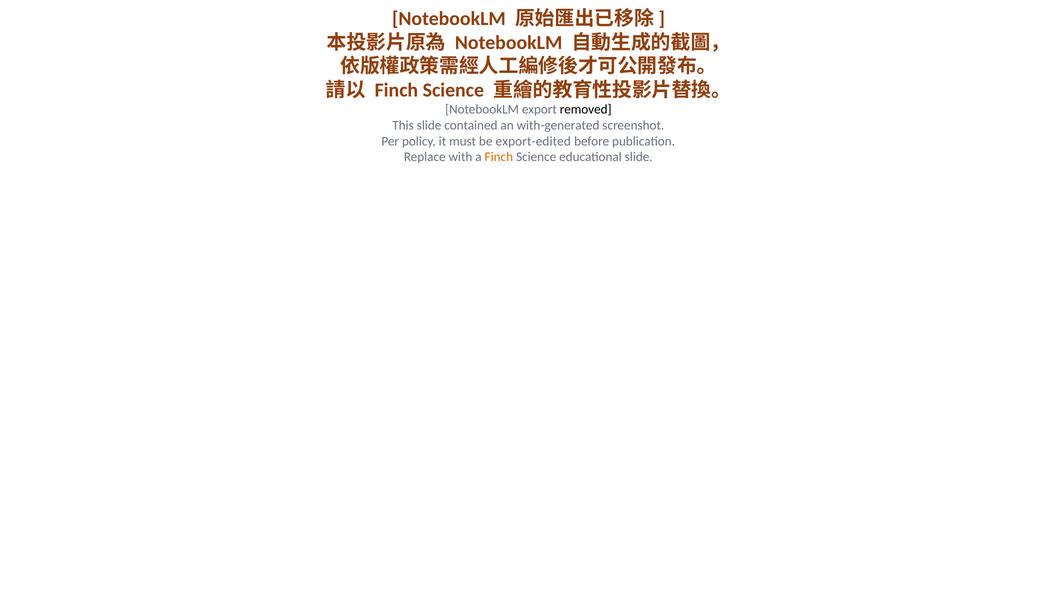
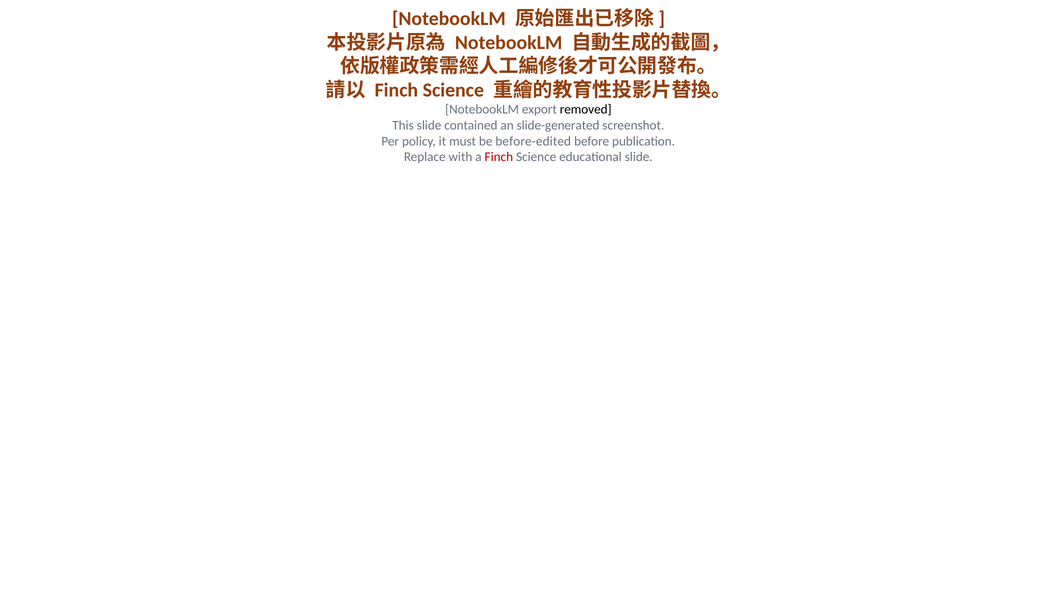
with-generated: with-generated -> slide-generated (558, 125)
export-edited: export-edited -> before-edited (533, 141)
Finch colour: orange -> red (499, 157)
